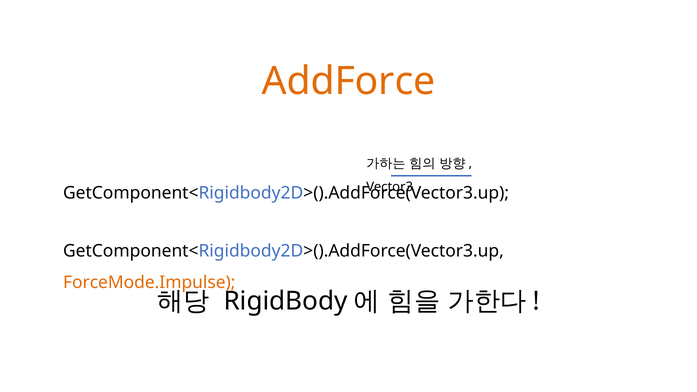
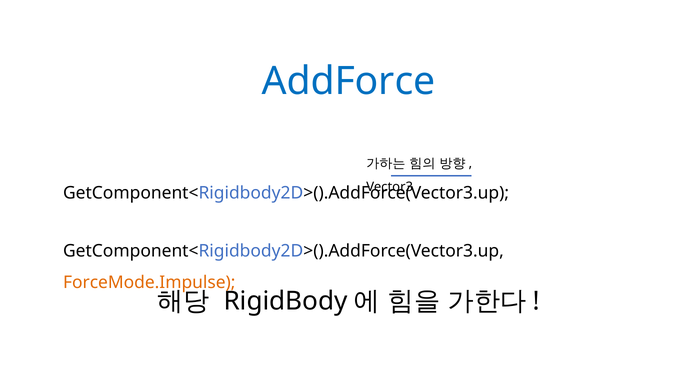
AddForce colour: orange -> blue (349, 81)
